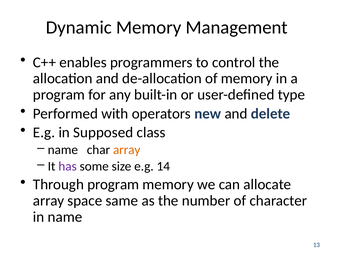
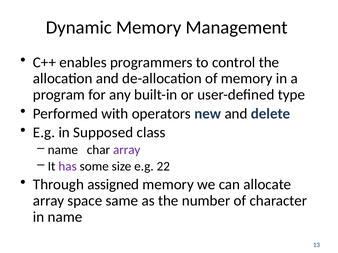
array colour: orange -> purple (127, 150)
14: 14 -> 22 (163, 167)
Through program: program -> assigned (113, 185)
